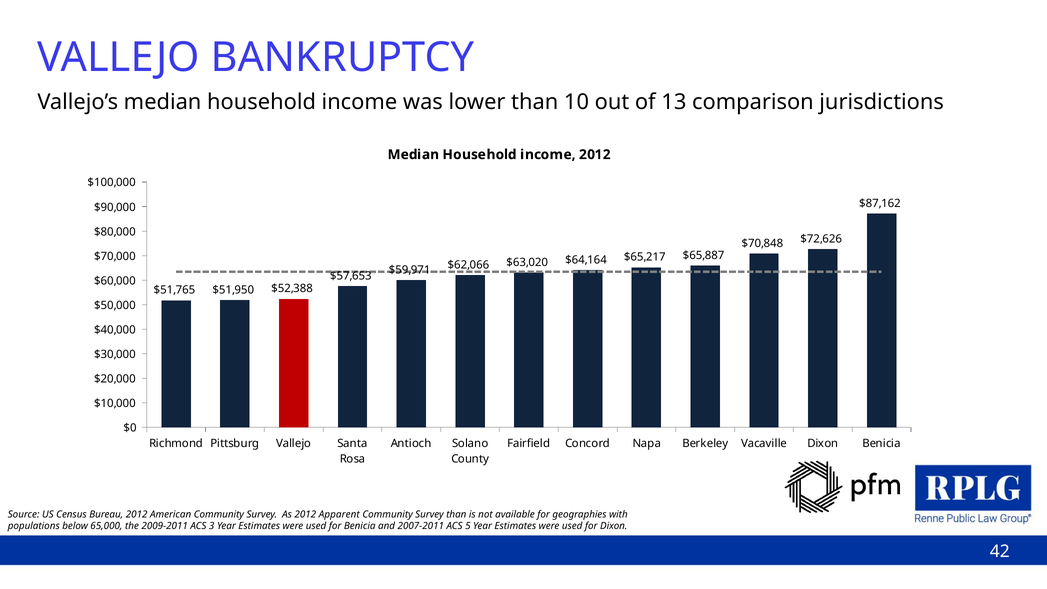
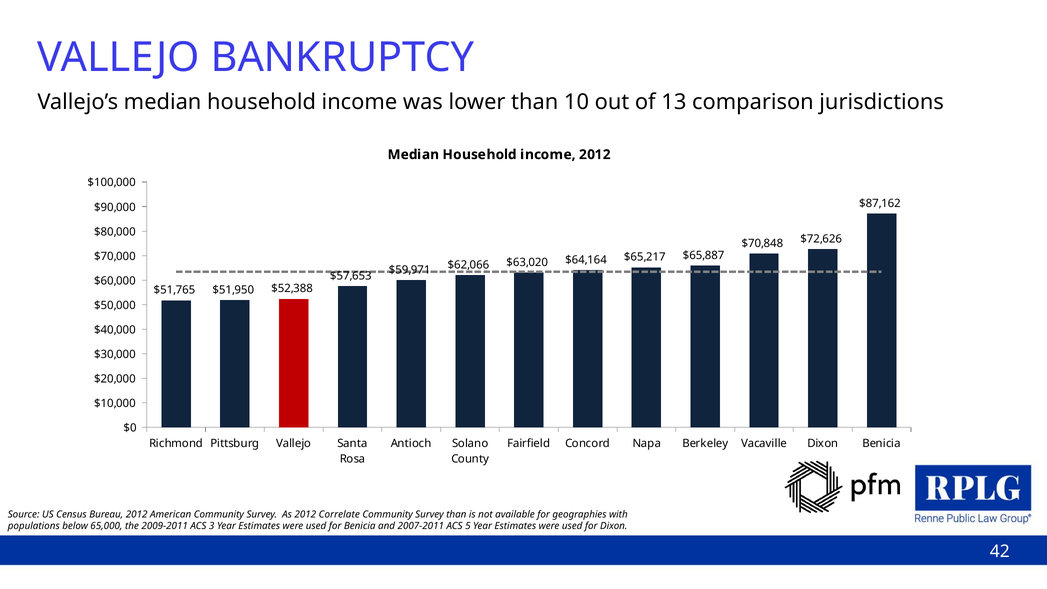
Apparent: Apparent -> Correlate (339, 514)
